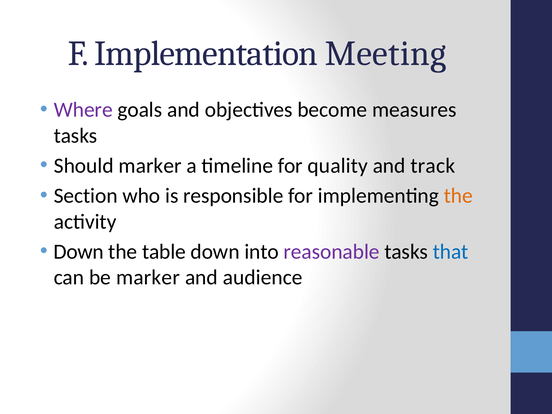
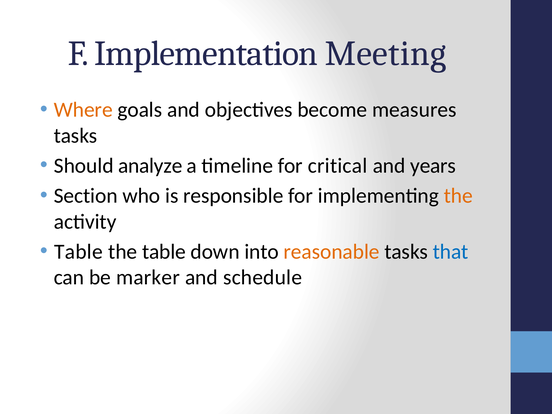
Where colour: purple -> orange (83, 110)
Should marker: marker -> analyze (150, 166)
quality: quality -> critical (338, 166)
track: track -> years (433, 166)
Down: Down -> Table (78, 252)
reasonable colour: purple -> orange (332, 252)
audience: audience -> schedule (263, 277)
